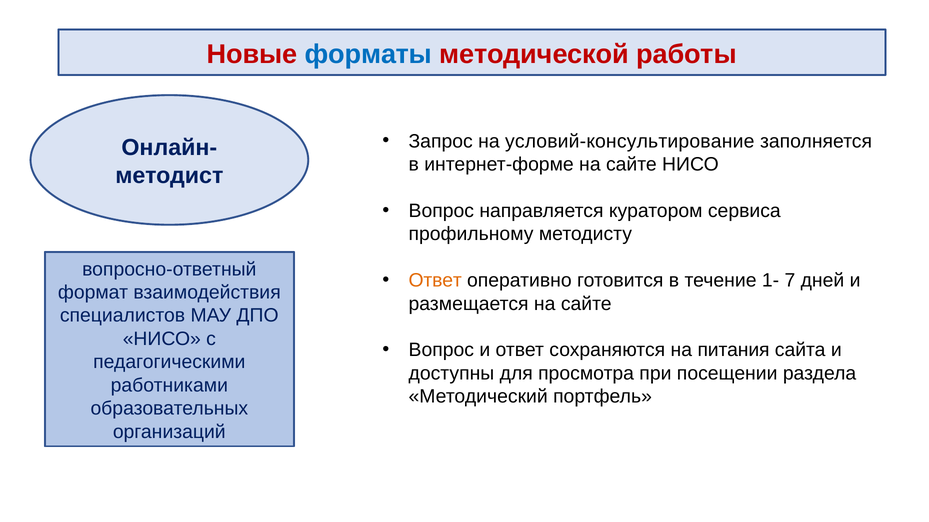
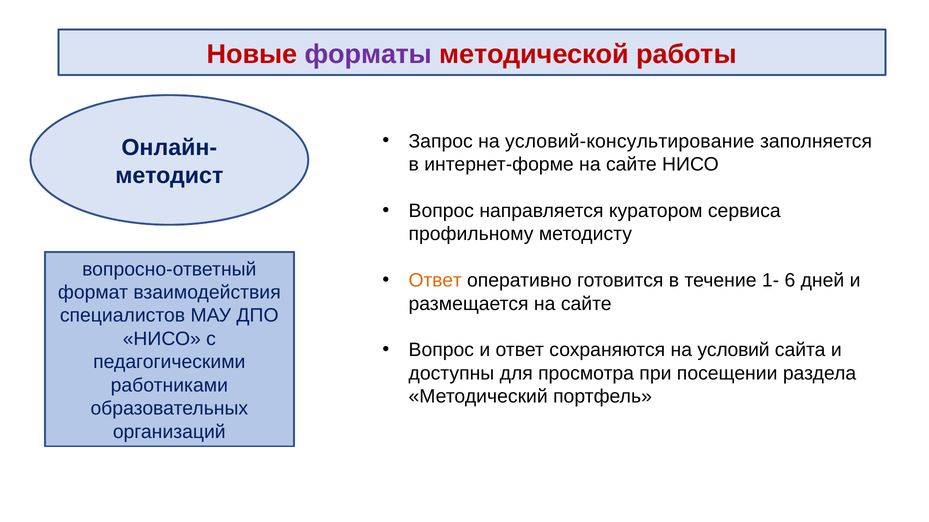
форматы colour: blue -> purple (369, 54)
7: 7 -> 6 (790, 281)
питания: питания -> условий (734, 350)
